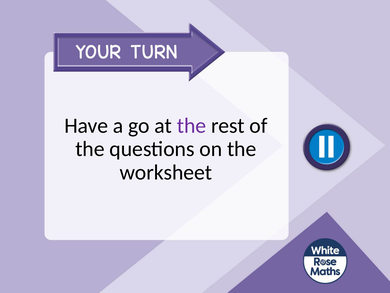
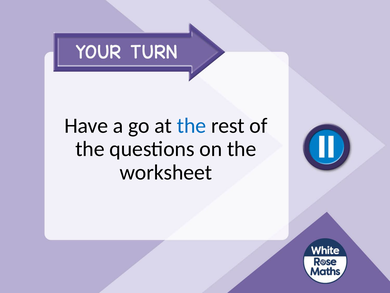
the colour: purple -> blue (191, 125)
